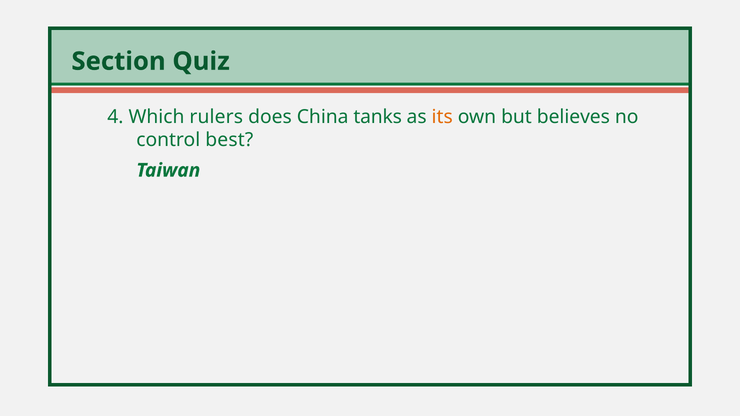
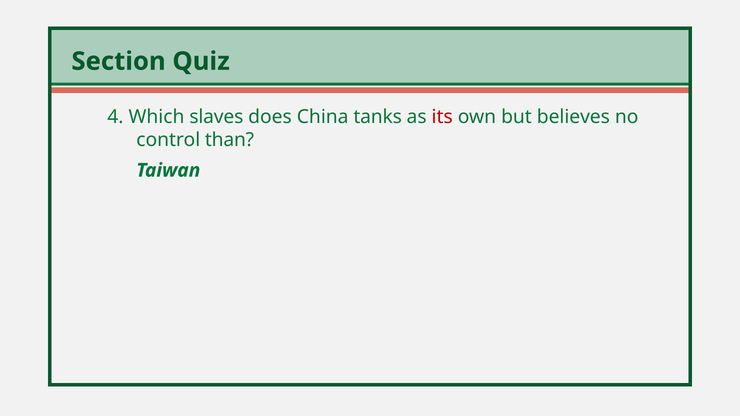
rulers: rulers -> slaves (216, 117)
its colour: orange -> red (442, 117)
best: best -> than (229, 140)
